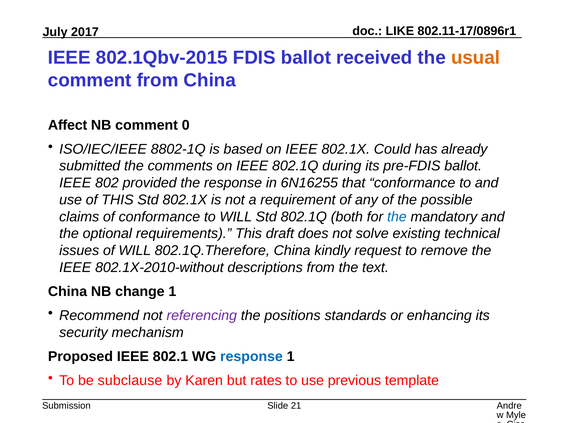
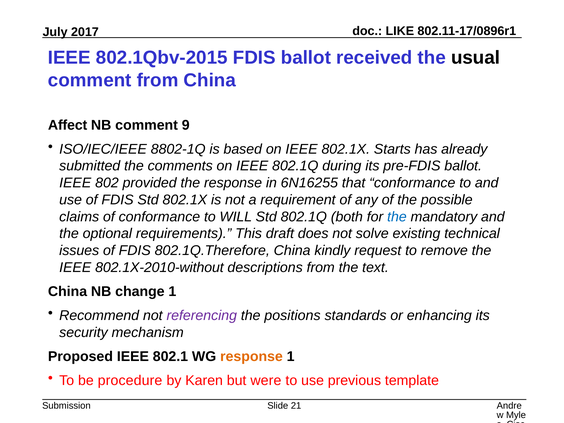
usual colour: orange -> black (476, 58)
0: 0 -> 9 (186, 125)
Could: Could -> Starts (392, 149)
use of THIS: THIS -> FDIS (118, 200)
issues of WILL: WILL -> FDIS (135, 251)
response colour: blue -> orange (251, 356)
subclause: subclause -> procedure (130, 380)
rates: rates -> were (266, 380)
